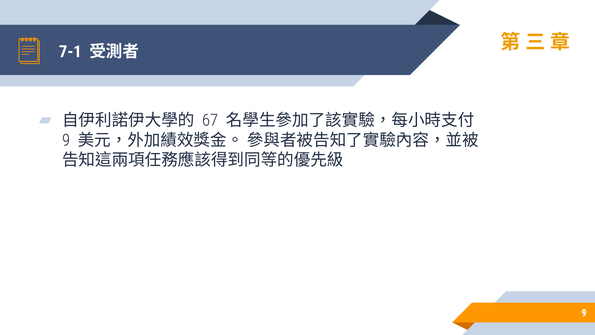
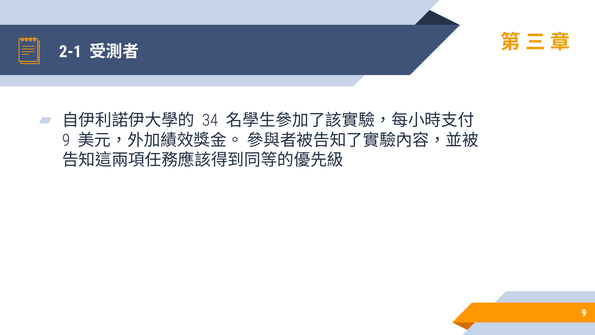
7-1: 7-1 -> 2-1 (70, 52)
67: 67 -> 34 (210, 120)
